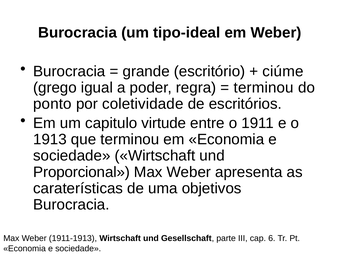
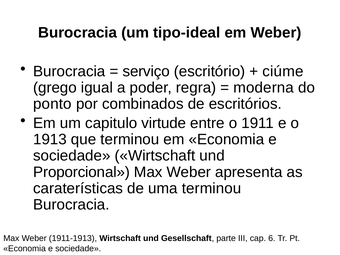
grande: grande -> serviço (146, 71)
terminou: terminou -> moderna (264, 88)
coletividade: coletividade -> combinados (143, 104)
uma objetivos: objetivos -> terminou (212, 188)
